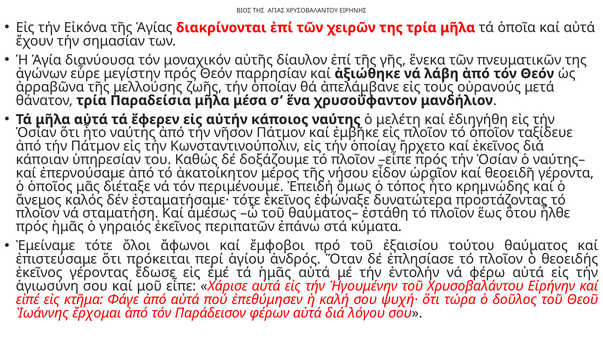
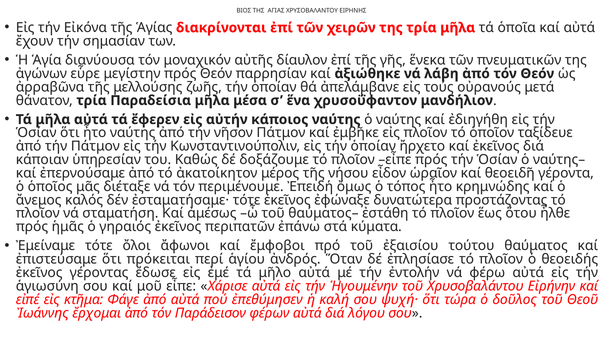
ὁ μελέτη: μελέτη -> ναύτης (399, 120)
τά ἡμᾶς: ἡμᾶς -> μῆλο (275, 273)
